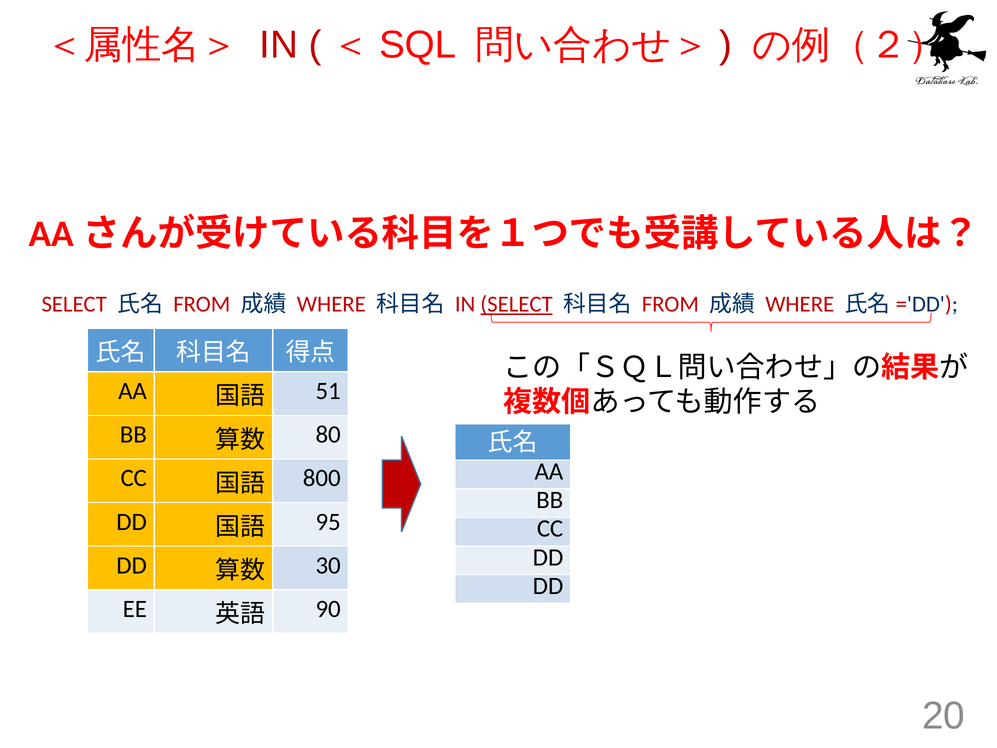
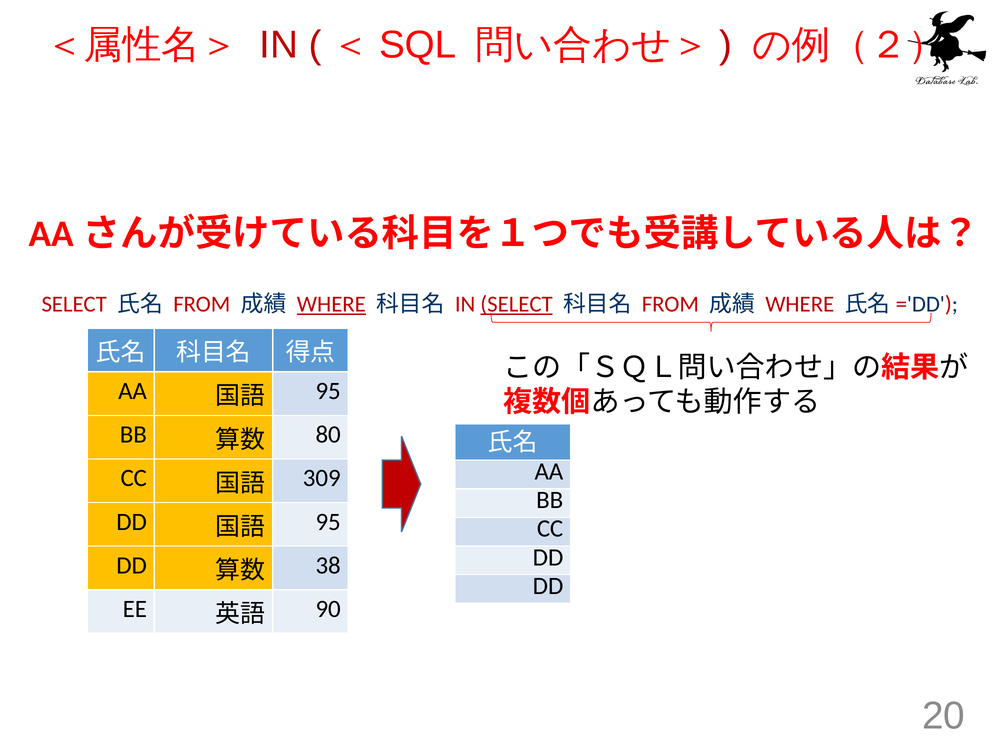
WHERE underline: none -> present (331, 304)
51: 51 -> 95 (328, 391)
800: 800 -> 309 (322, 478)
30: 30 -> 38 (328, 565)
